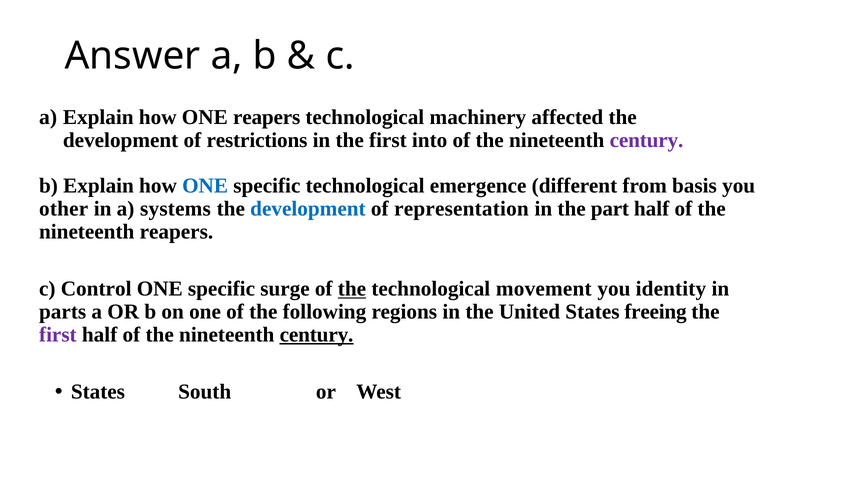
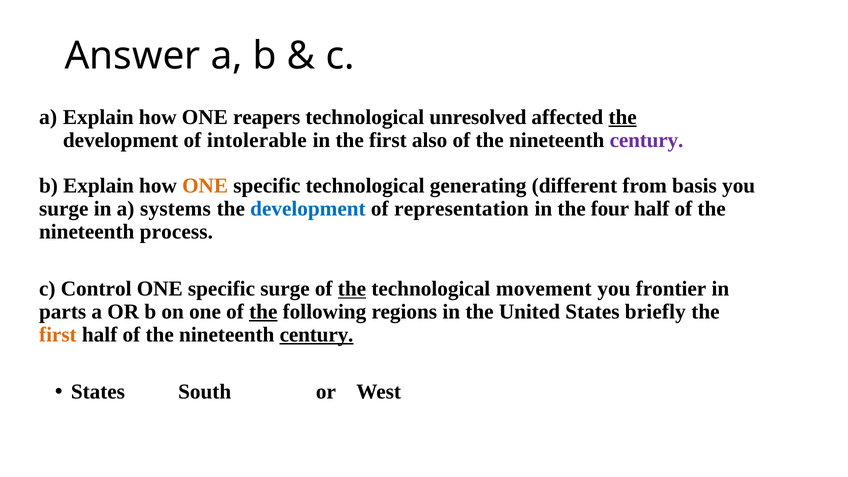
machinery: machinery -> unresolved (478, 117)
the underline: none -> present (623, 117)
restrictions: restrictions -> intolerable (257, 140)
into: into -> also (430, 140)
ONE colour: blue -> orange (205, 186)
emergence: emergence -> generating (478, 186)
other: other -> surge (64, 209)
part: part -> four (610, 209)
nineteenth reapers: reapers -> process (176, 232)
identity: identity -> frontier (671, 289)
the underline: none -> present (263, 312)
freeing: freeing -> briefly (655, 312)
first colour: purple -> orange (58, 335)
